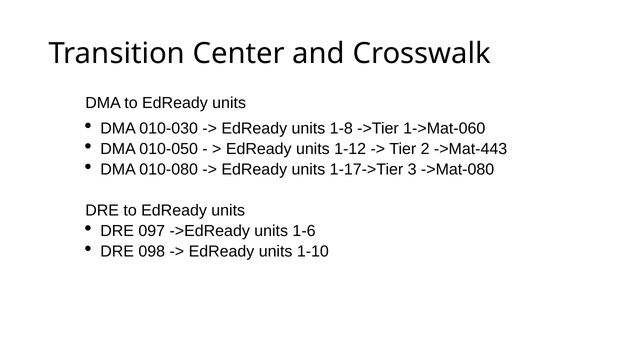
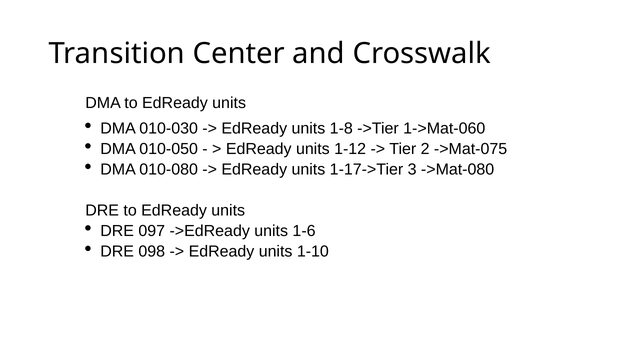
->Mat-443: ->Mat-443 -> ->Mat-075 (471, 149)
